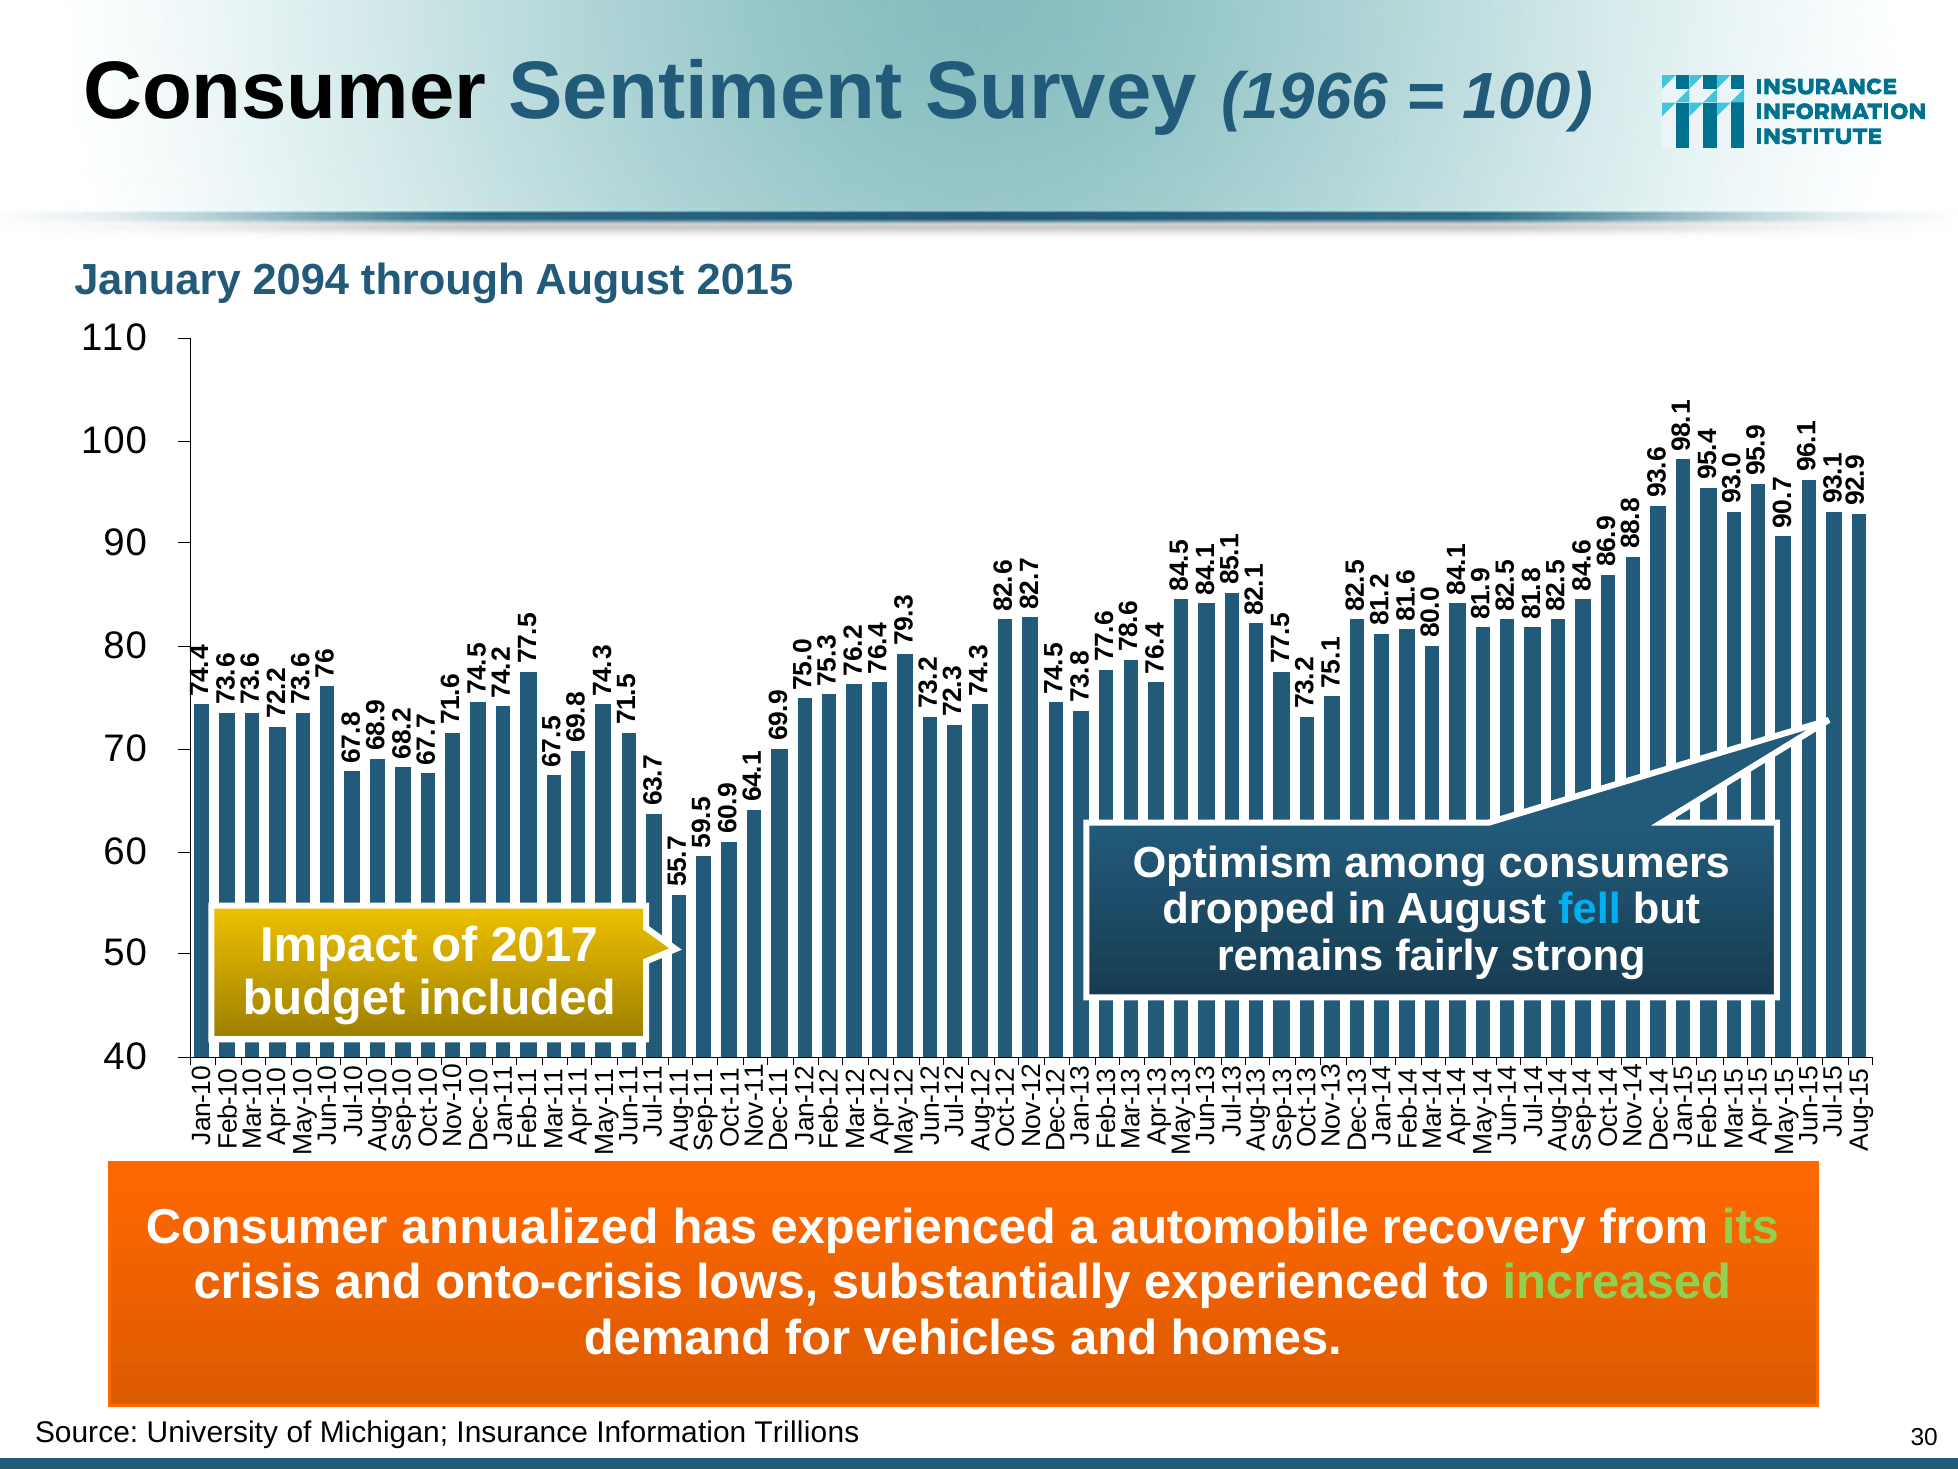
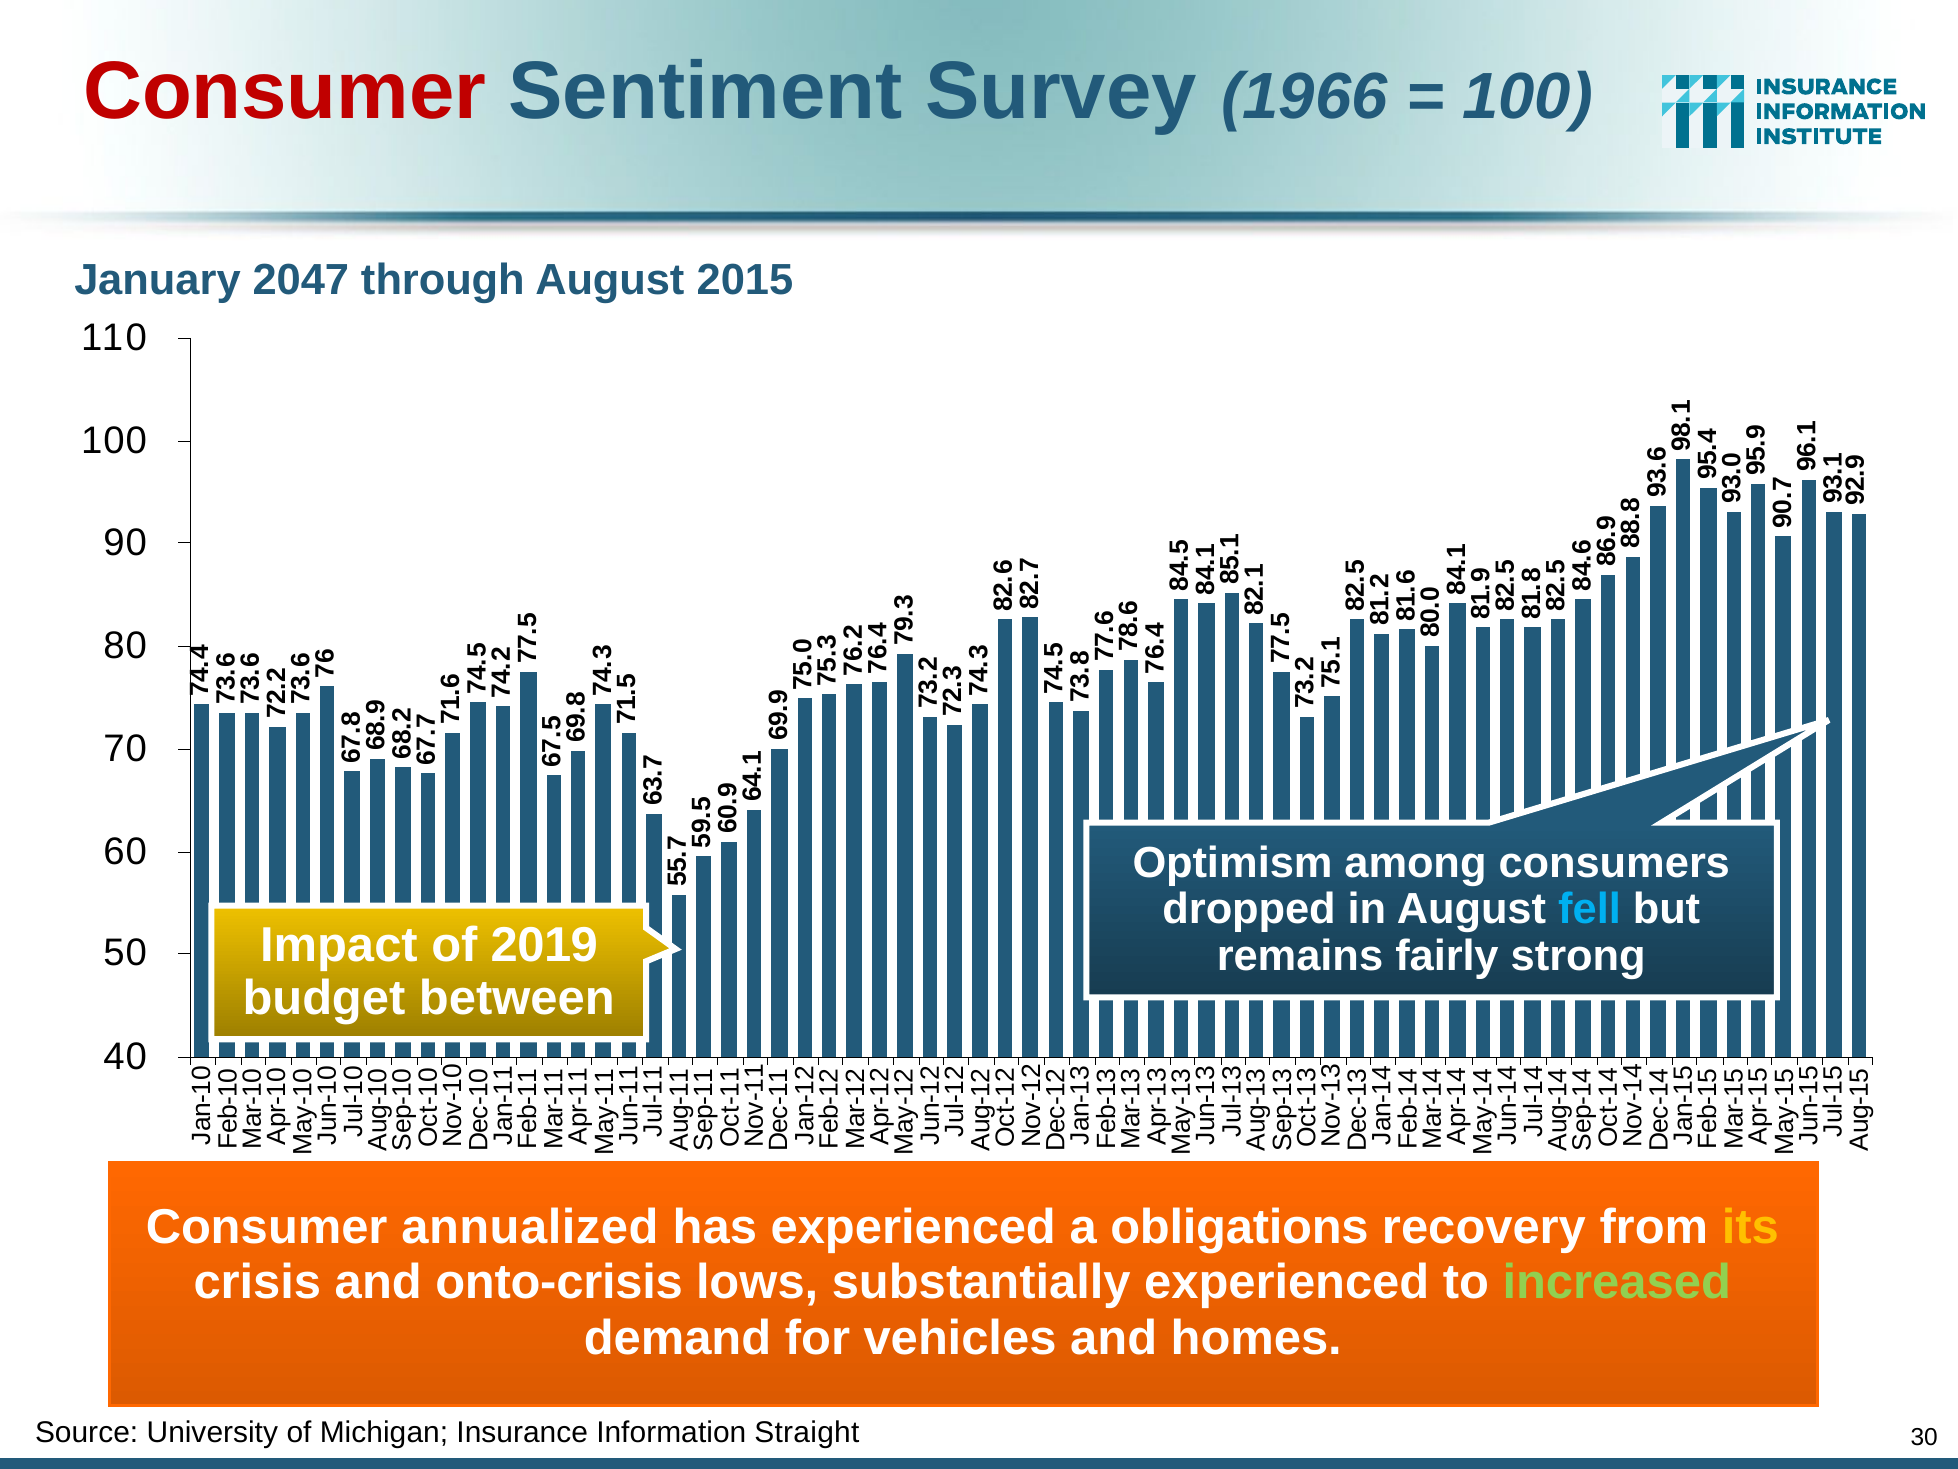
Consumer colour: black -> red (285, 91)
2094: 2094 -> 2047 (301, 280)
2017: 2017 -> 2019 (544, 945)
included: included -> between (517, 998)
automobile: automobile -> obligations (1239, 1226)
its colour: light green -> yellow (1750, 1226)
Trillions: Trillions -> Straight (807, 1432)
